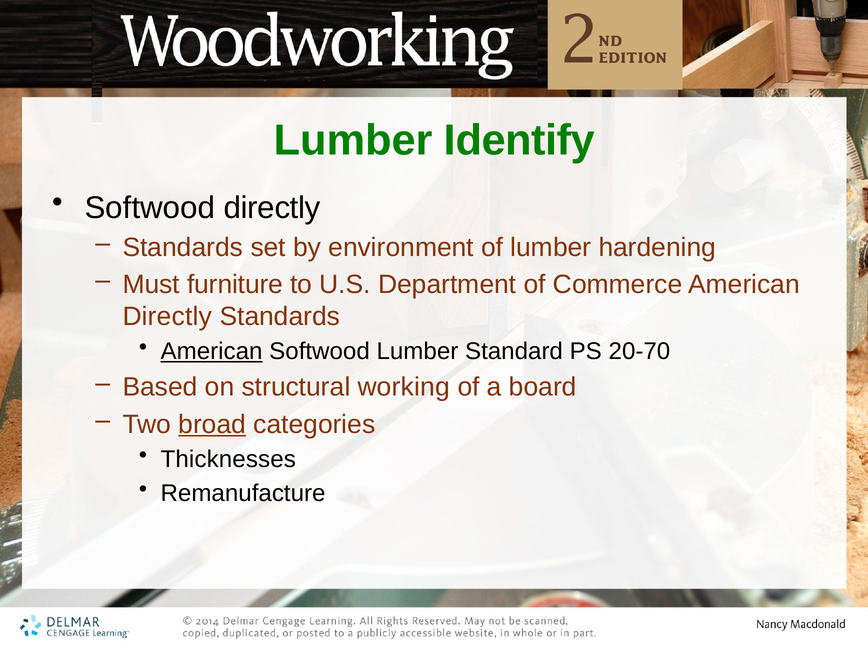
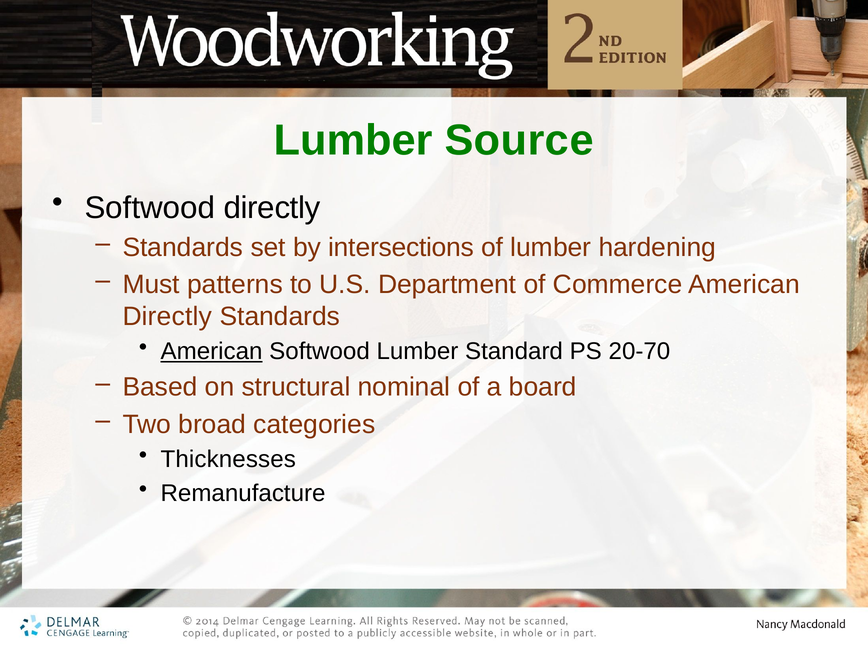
Identify: Identify -> Source (519, 140)
environment: environment -> intersections (401, 247)
furniture: furniture -> patterns (235, 284)
working: working -> nominal (404, 387)
broad underline: present -> none (212, 424)
